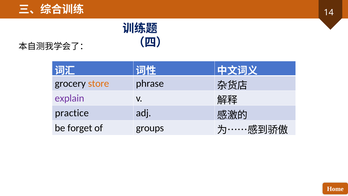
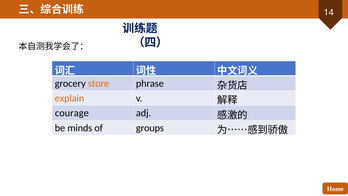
explain colour: purple -> orange (70, 98)
practice: practice -> courage (72, 113)
forget: forget -> minds (80, 128)
